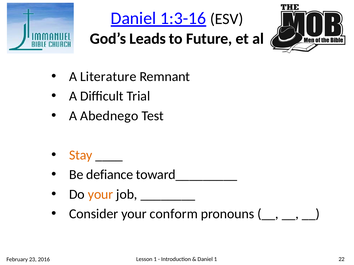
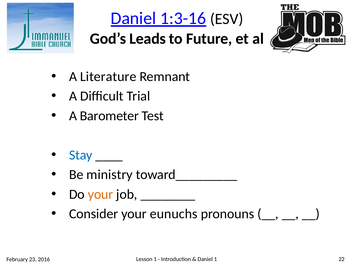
Abednego: Abednego -> Barometer (109, 116)
Stay colour: orange -> blue (81, 155)
defiance: defiance -> ministry (110, 175)
conform: conform -> eunuchs (174, 214)
